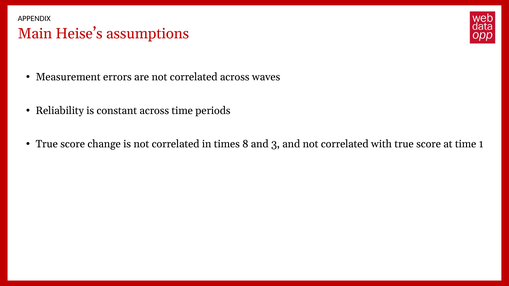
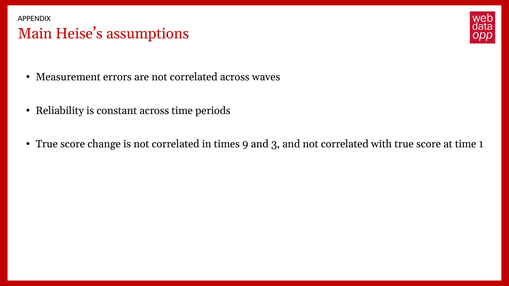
8: 8 -> 9 (245, 144)
